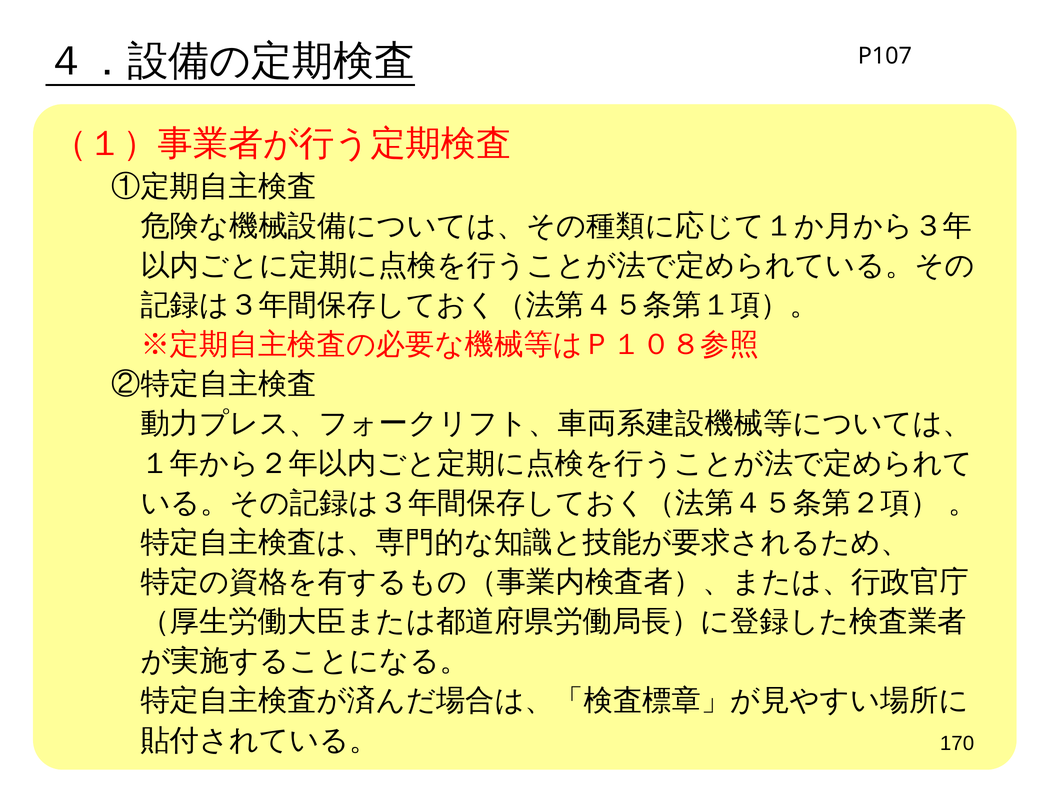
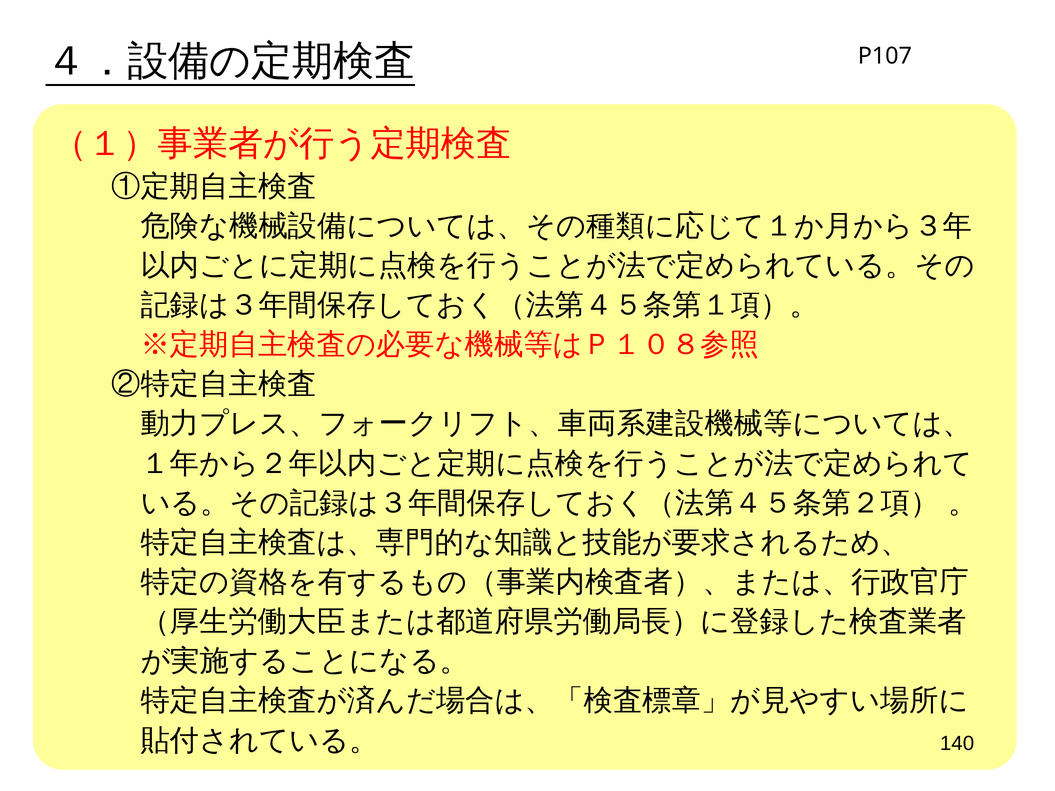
170: 170 -> 140 (957, 744)
